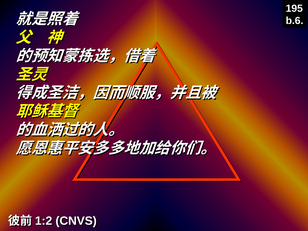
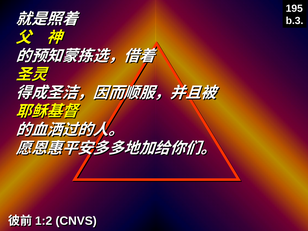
b.6: b.6 -> b.3 (295, 21)
